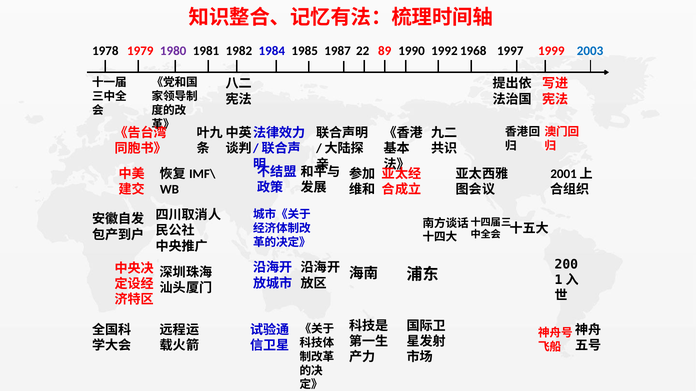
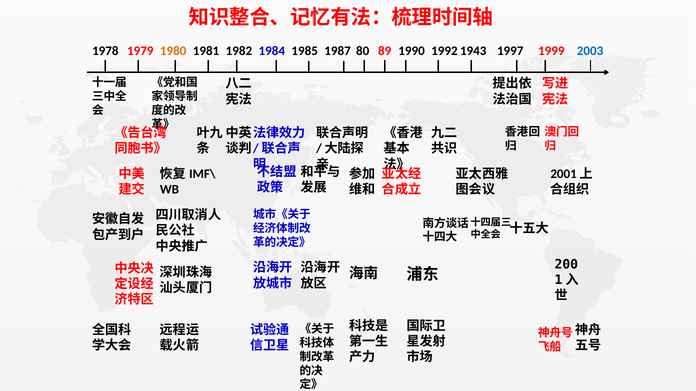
1980 colour: purple -> orange (173, 51)
22: 22 -> 80 (363, 51)
1968: 1968 -> 1943 (473, 51)
